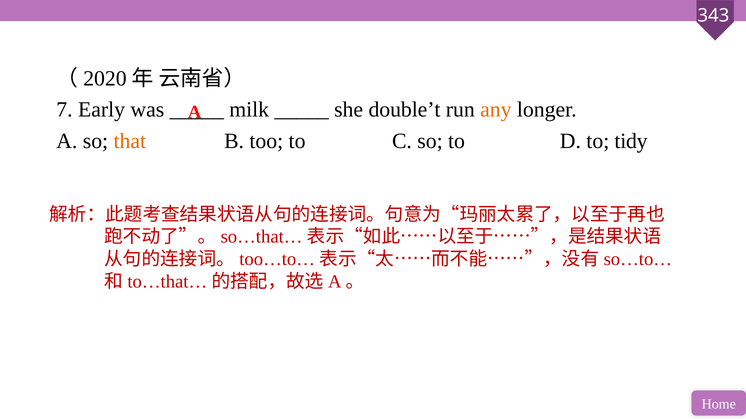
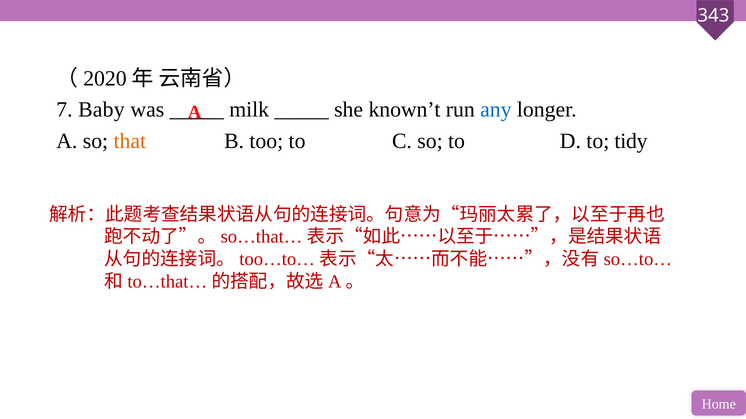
Early: Early -> Baby (101, 110)
double’t: double’t -> known’t (405, 110)
any colour: orange -> blue (496, 110)
